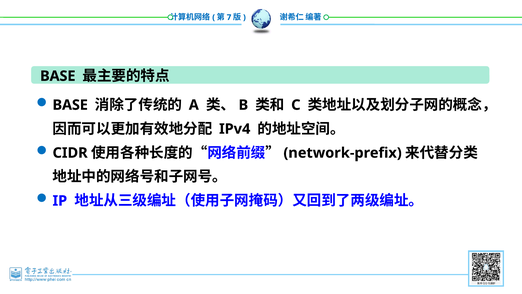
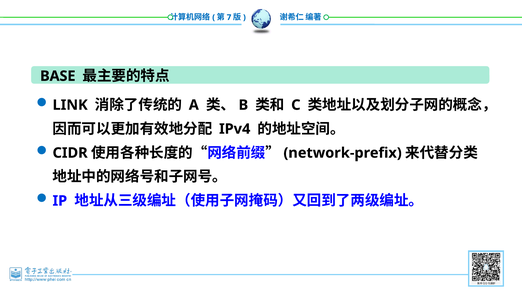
BASE: BASE -> LINK (70, 105)
